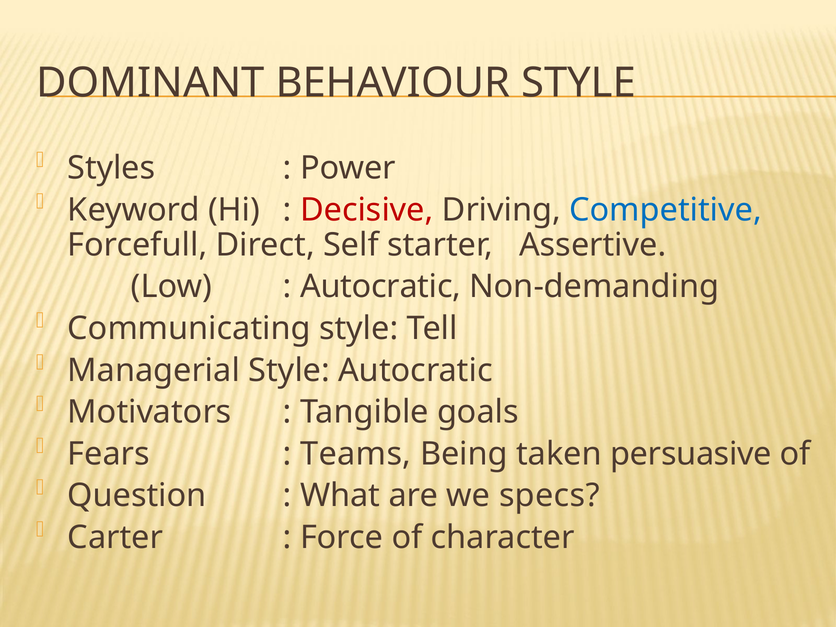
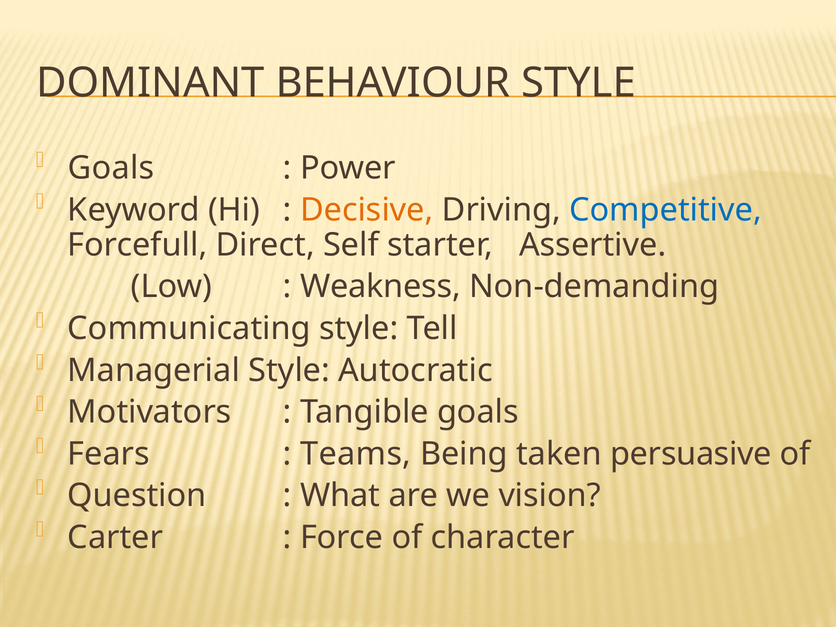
Styles: Styles -> Goals (111, 168)
Decisive colour: red -> orange (367, 210)
Autocratic: Autocratic -> Weakness (380, 287)
specs: specs -> vision (550, 496)
